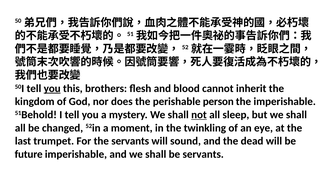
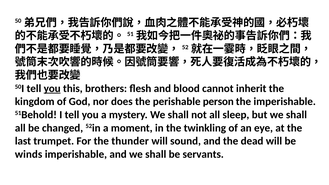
not underline: present -> none (199, 115)
the servants: servants -> thunder (130, 141)
future: future -> winds (29, 154)
